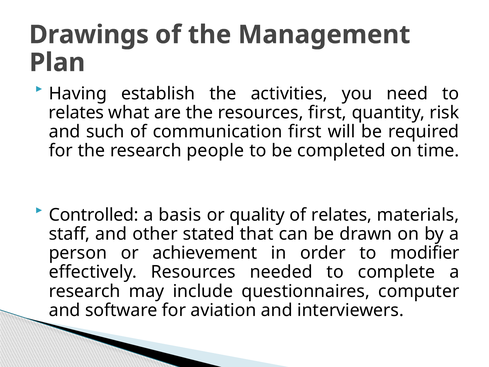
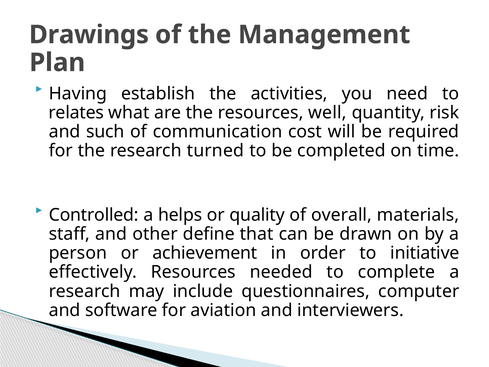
resources first: first -> well (327, 113)
communication first: first -> cost (305, 132)
people: people -> turned (215, 151)
basis: basis -> helps (180, 215)
of relates: relates -> overall (342, 215)
stated: stated -> define (209, 234)
modifier: modifier -> initiative (425, 253)
